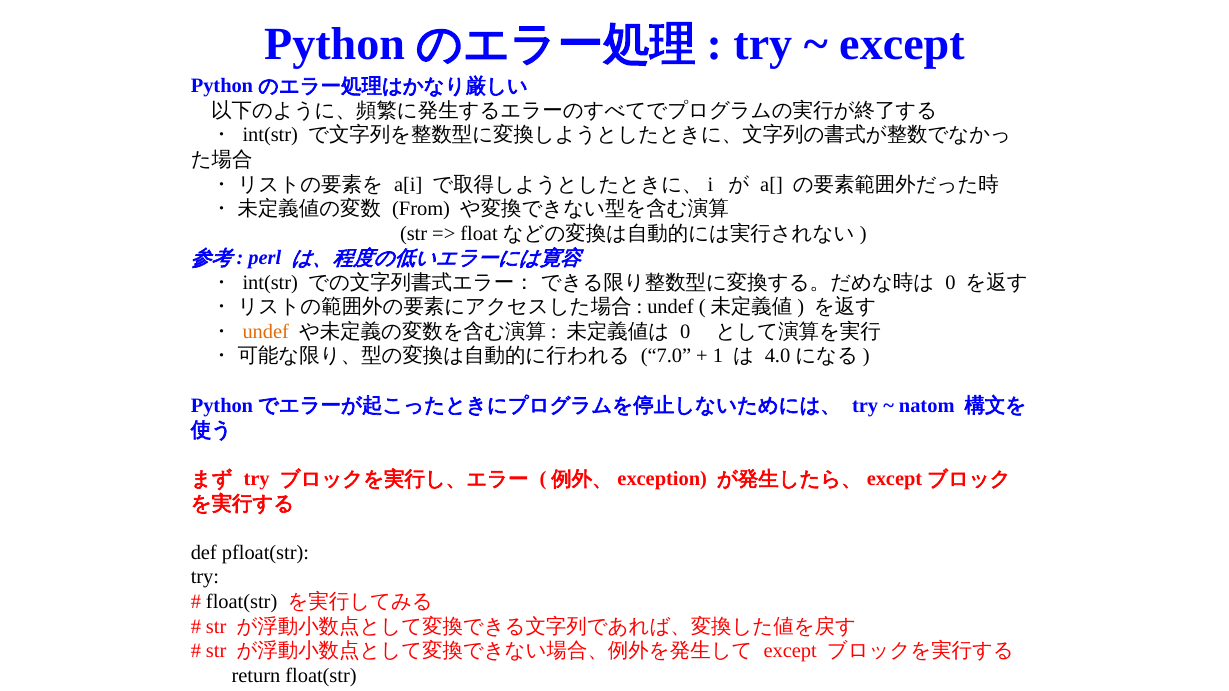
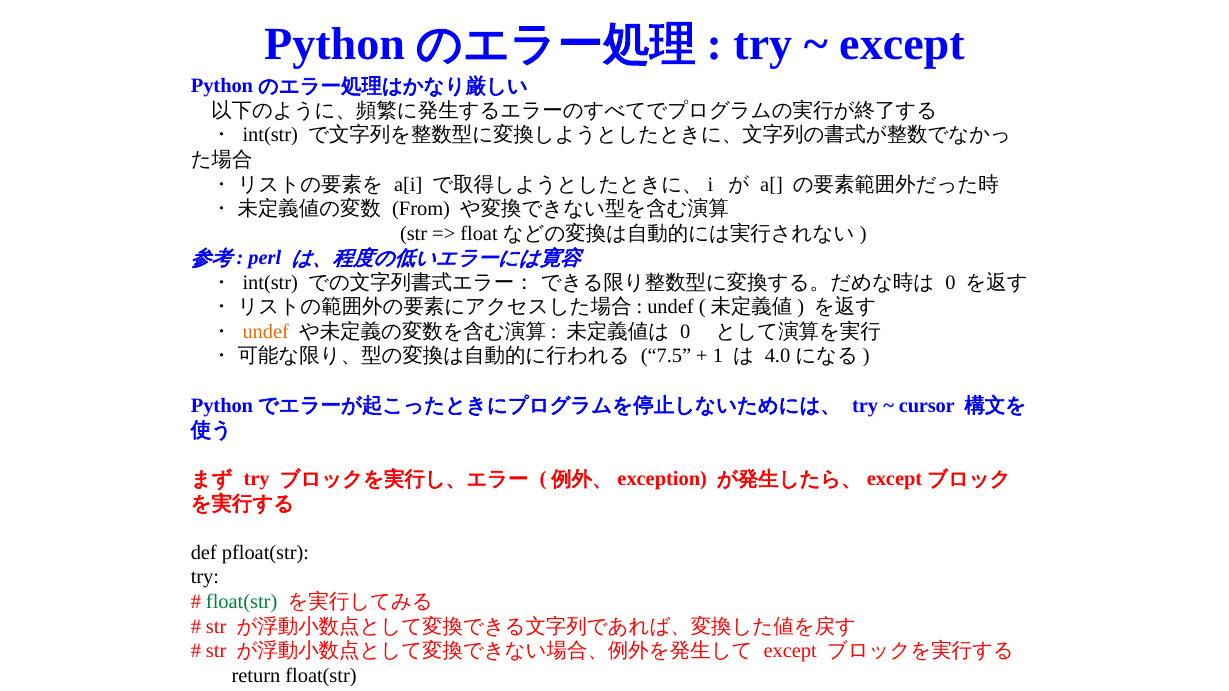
7.0: 7.0 -> 7.5 (666, 356)
natom: natom -> cursor (927, 405)
float(str colour: black -> green (242, 602)
